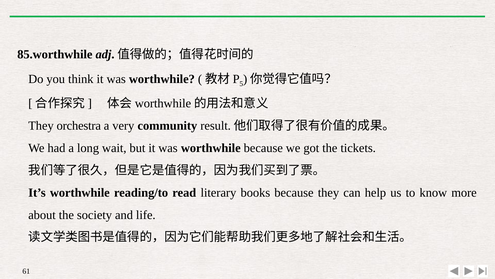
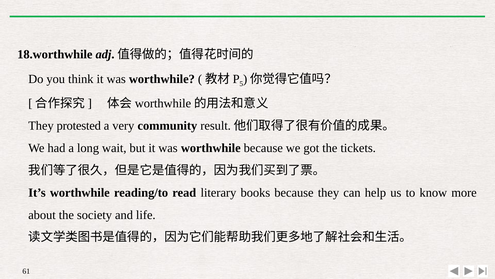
85.worthwhile: 85.worthwhile -> 18.worthwhile (55, 54)
orchestra: orchestra -> protested (79, 125)
